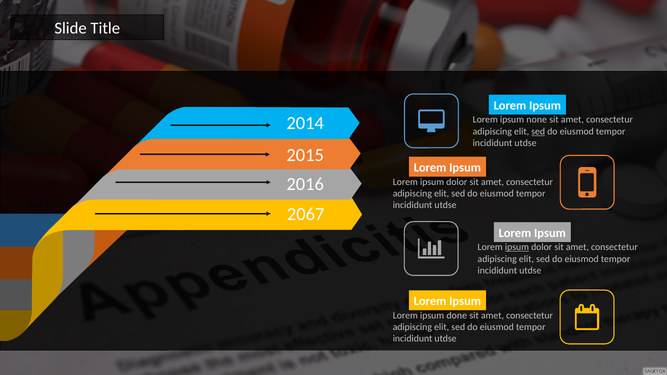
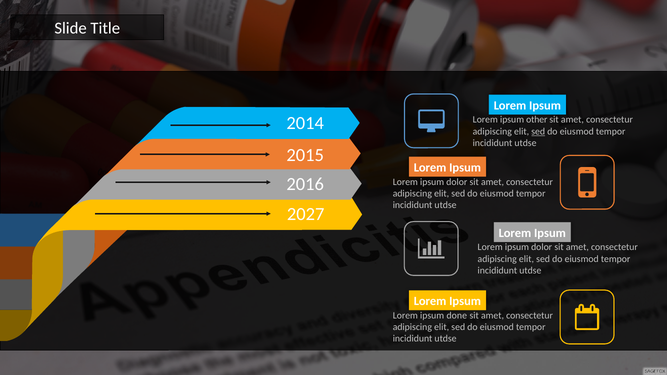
none: none -> other (537, 120)
2067: 2067 -> 2027 (306, 214)
ipsum underline: present -> none (517, 247)
